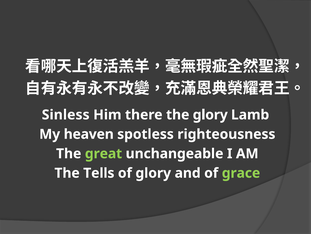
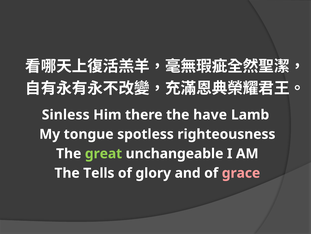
the glory: glory -> have (210, 114)
heaven: heaven -> tongue (89, 134)
grace colour: light green -> pink (241, 173)
